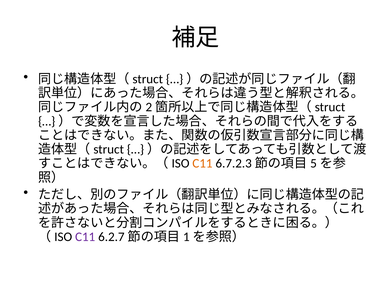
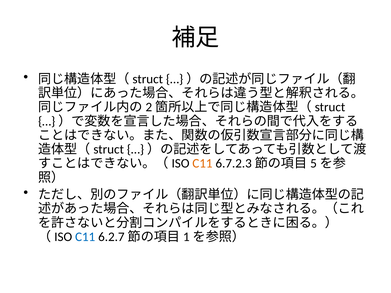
C11 colour: purple -> blue (85, 237)
